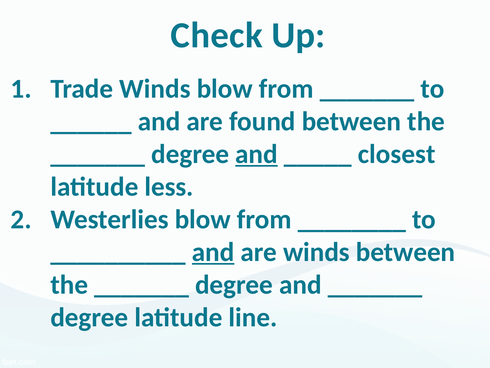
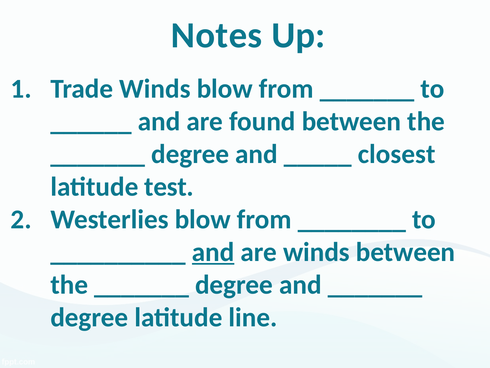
Check: Check -> Notes (217, 35)
and underline: present -> none (256, 154)
less: less -> test (169, 187)
